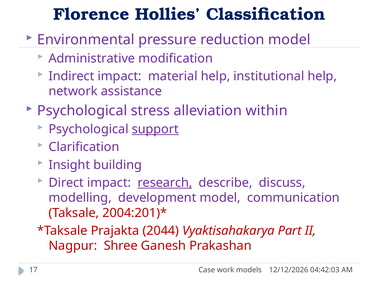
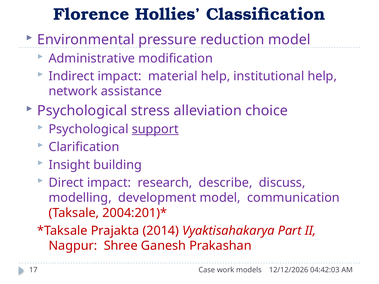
within: within -> choice (267, 111)
research underline: present -> none (165, 183)
2044: 2044 -> 2014 (161, 231)
